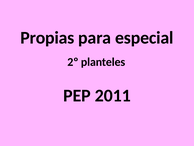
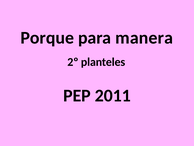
Propias: Propias -> Porque (47, 38)
especial: especial -> manera (144, 38)
